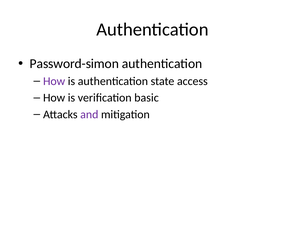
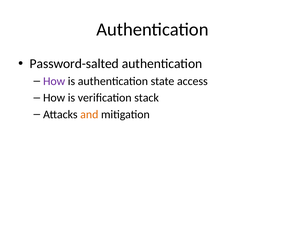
Password-simon: Password-simon -> Password-salted (74, 64)
basic: basic -> stack (147, 98)
and colour: purple -> orange (89, 115)
